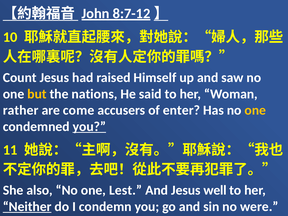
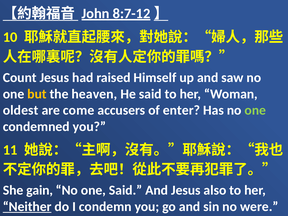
nations: nations -> heaven (94, 94)
rather: rather -> oldest (21, 110)
one colour: yellow -> light green (255, 110)
you underline: present -> none (89, 127)
also: also -> gain (40, 190)
one Lest: Lest -> Said (126, 190)
well: well -> also (215, 190)
